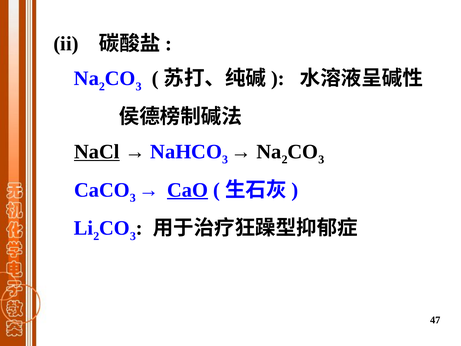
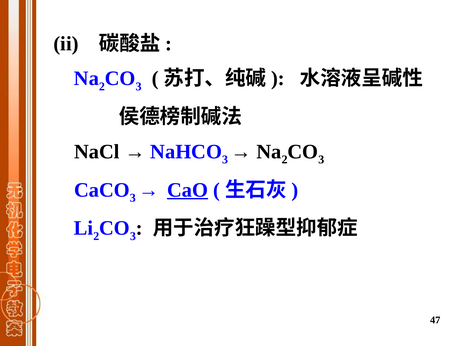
NaCl underline: present -> none (97, 152)
